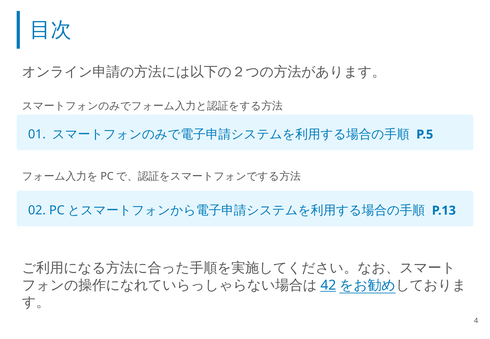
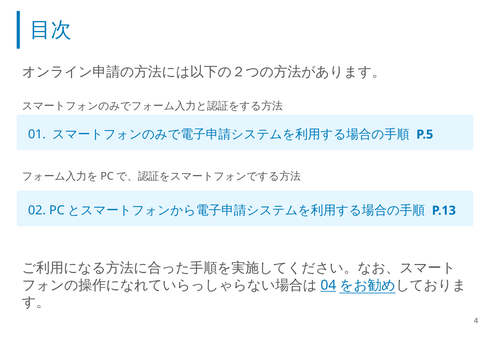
42: 42 -> 04 (328, 285)
